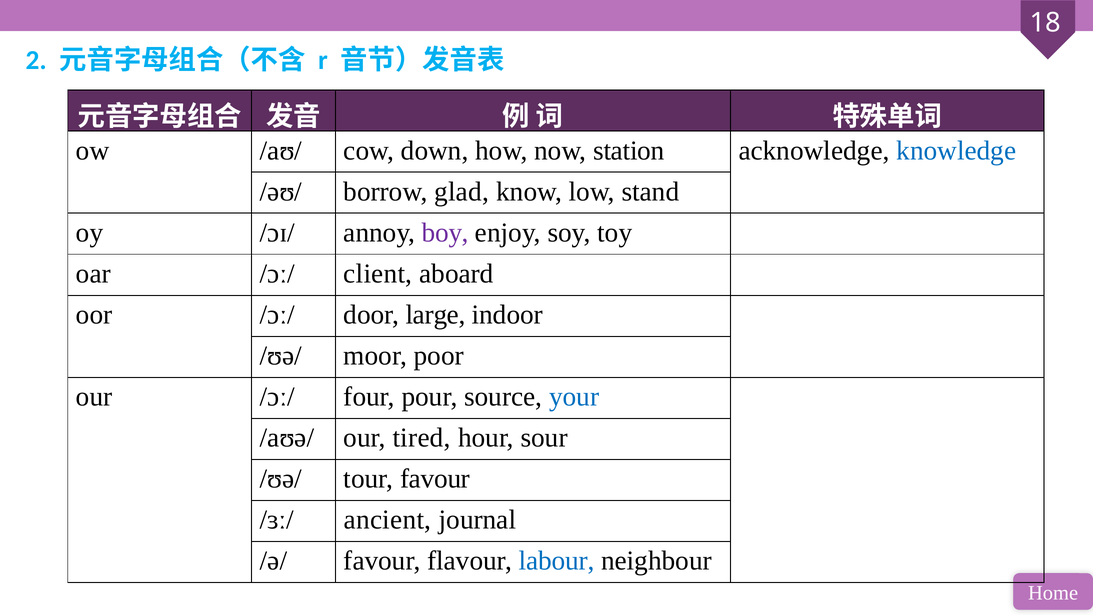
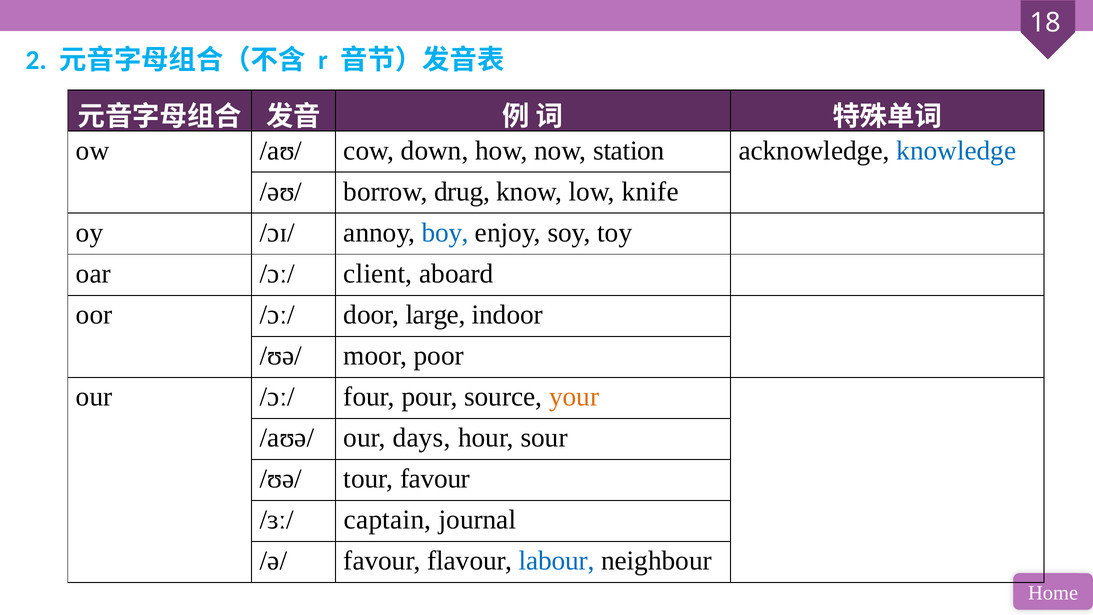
glad: glad -> drug (462, 192)
stand: stand -> knife (650, 192)
boy colour: purple -> blue (445, 233)
your colour: blue -> orange (574, 397)
tired: tired -> days (422, 438)
ancient: ancient -> captain (388, 520)
